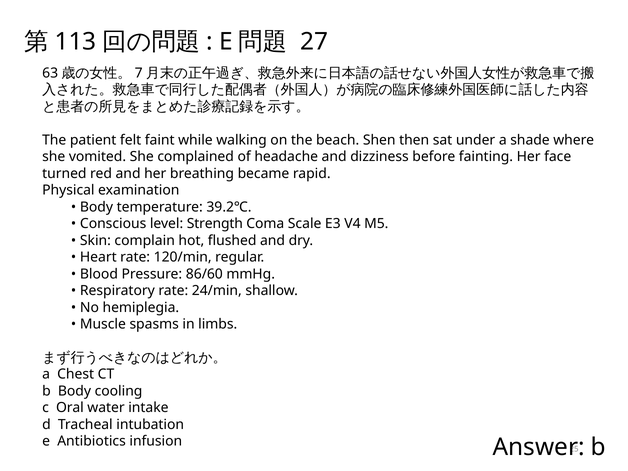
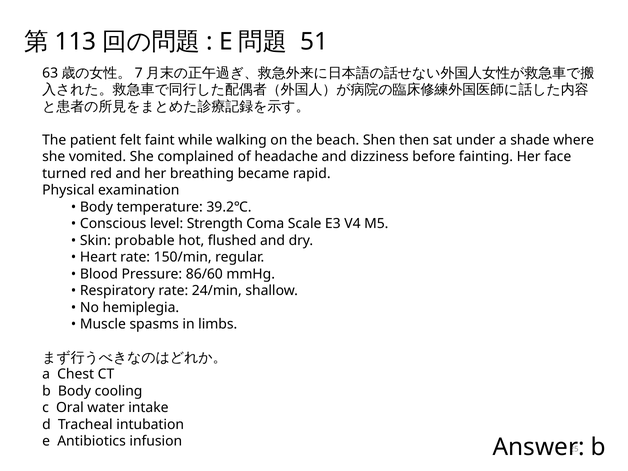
27: 27 -> 51 (314, 42)
complain: complain -> probable (145, 240)
120/min: 120/min -> 150/min (183, 257)
